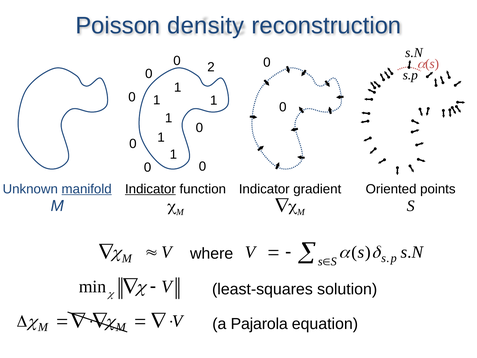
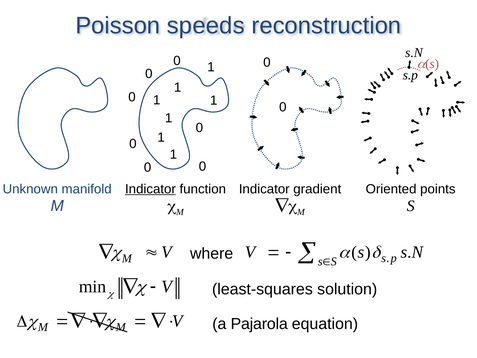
density: density -> speeds (206, 26)
0 2: 2 -> 1 (211, 67)
manifold underline: present -> none (87, 189)
